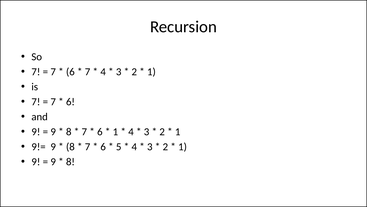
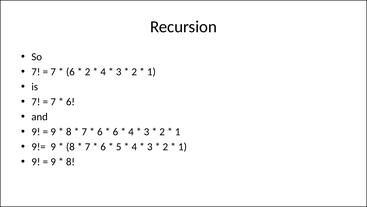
7: 7 -> 2 (88, 72)
1: 1 -> 6 (115, 132)
